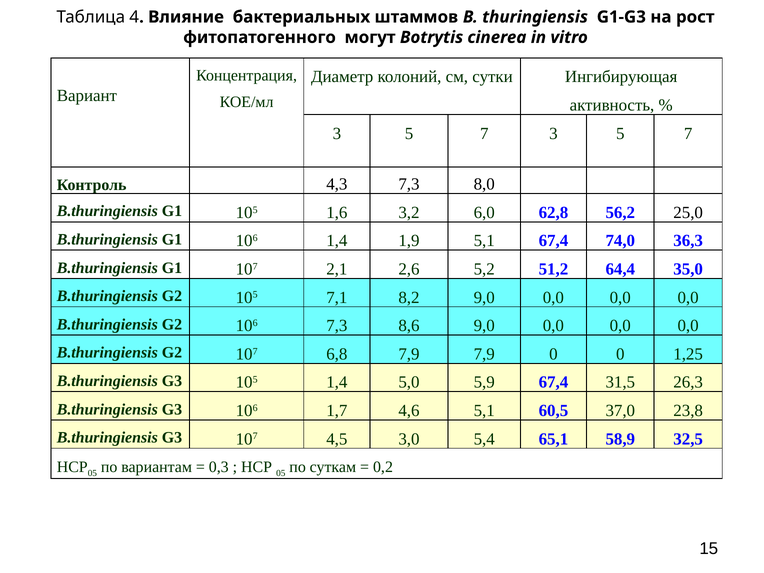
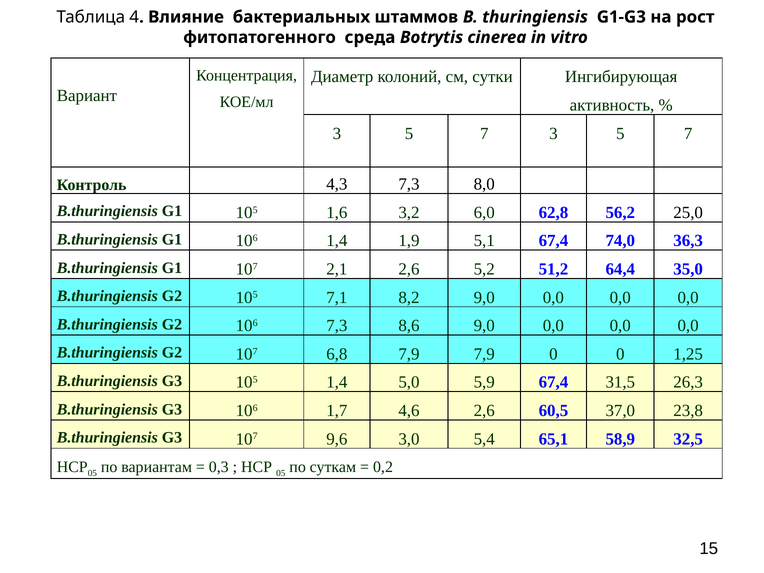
могут: могут -> среда (370, 37)
4,6 5,1: 5,1 -> 2,6 (484, 411)
4,5: 4,5 -> 9,6 (337, 439)
